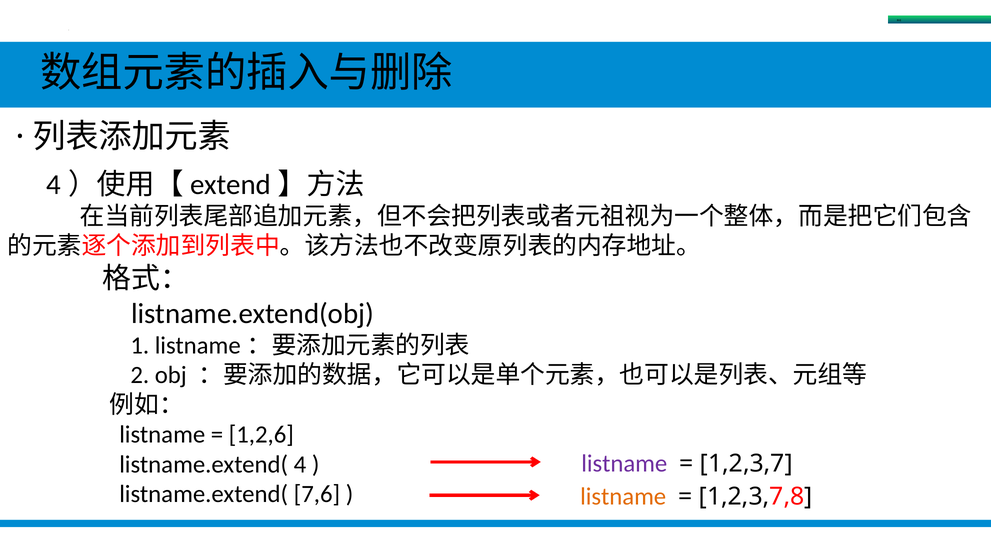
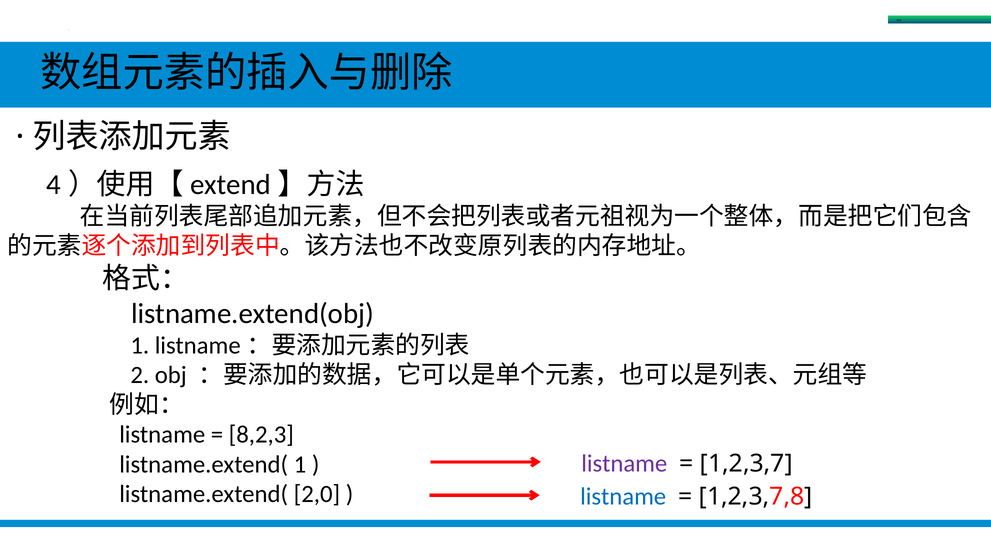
1,2,6: 1,2,6 -> 8,2,3 (261, 434)
listname.extend( 4: 4 -> 1 (300, 464)
7,6: 7,6 -> 2,0 (317, 494)
listname colour: orange -> blue (623, 496)
